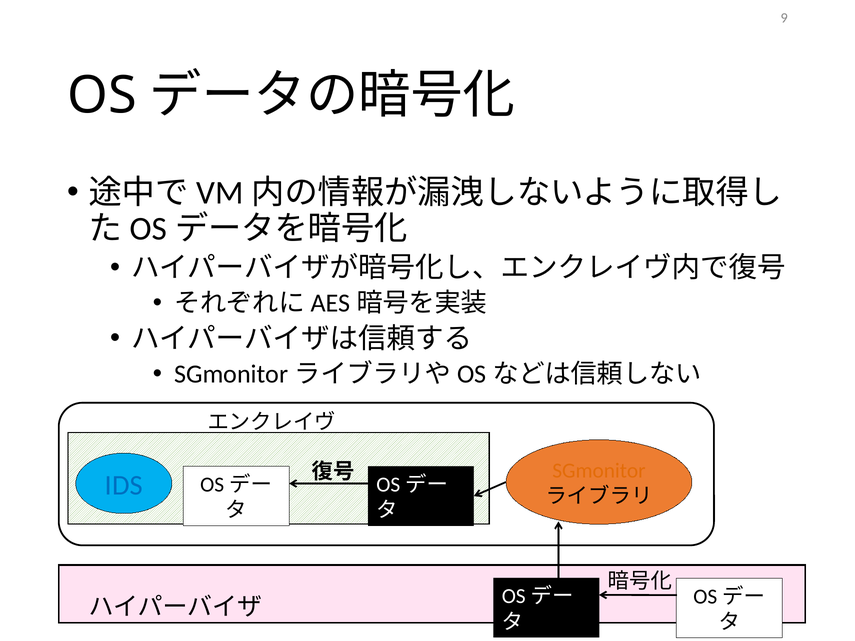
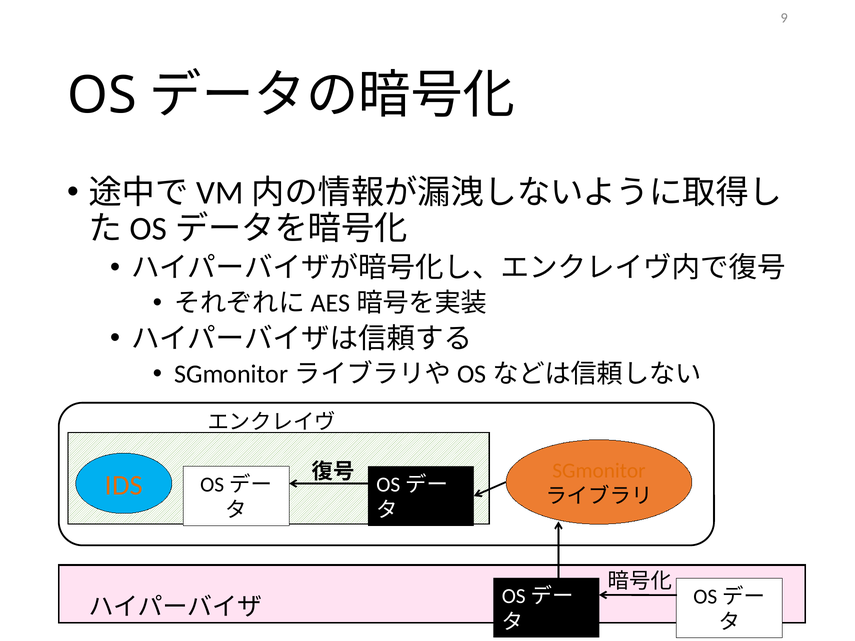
IDS colour: blue -> orange (124, 485)
